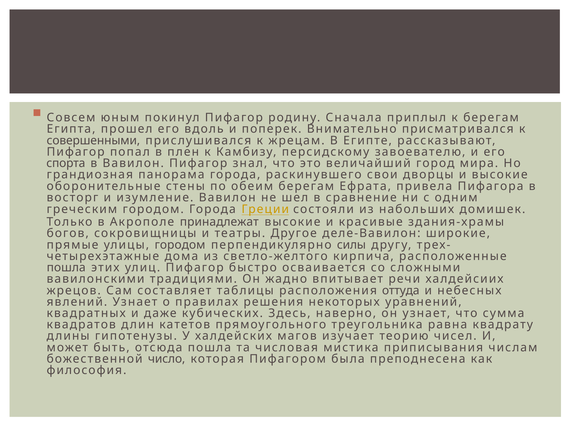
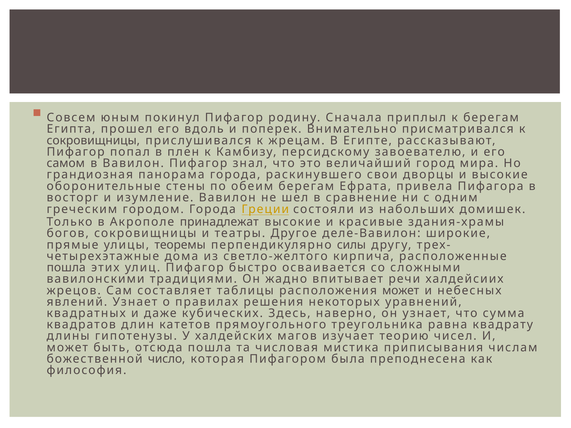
совершенными: совершенными -> сокровищницы (93, 141)
спорта: спорта -> самом (66, 163)
улицы городом: городом -> теоремы (180, 245)
расположения оттуда: оттуда -> может (401, 291)
